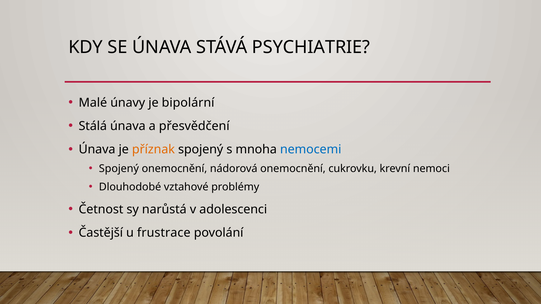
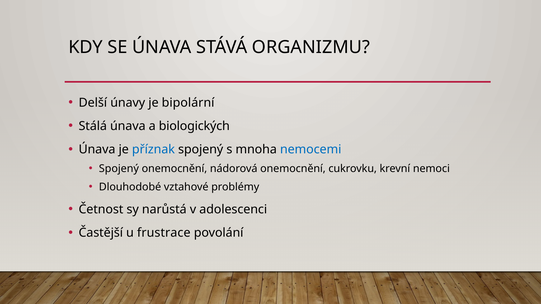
PSYCHIATRIE: PSYCHIATRIE -> ORGANIZMU (311, 47)
Malé: Malé -> Delší (93, 103)
přesvědčení: přesvědčení -> biologických (194, 126)
příznak colour: orange -> blue (153, 150)
